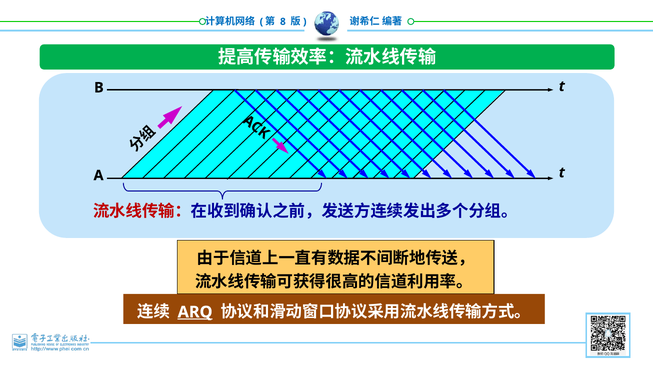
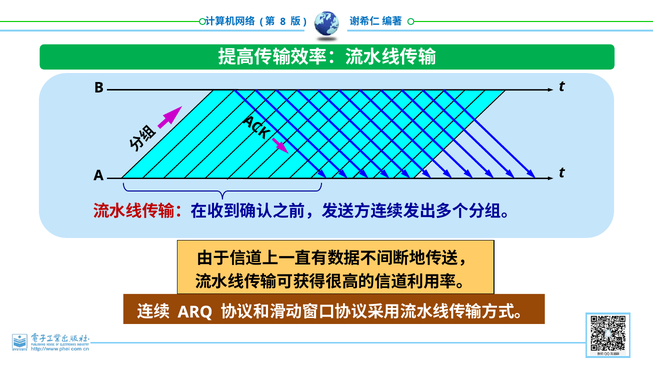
ARQ underline: present -> none (195, 312)
